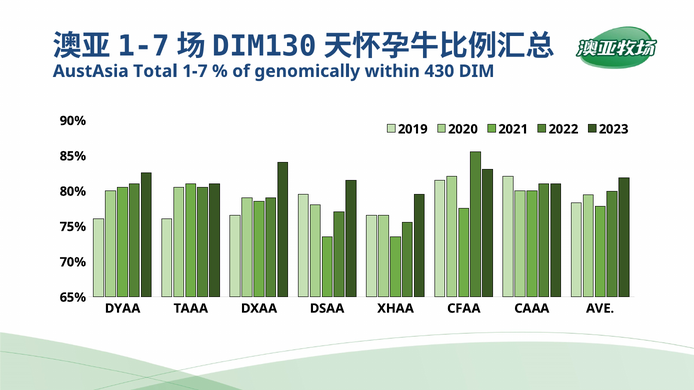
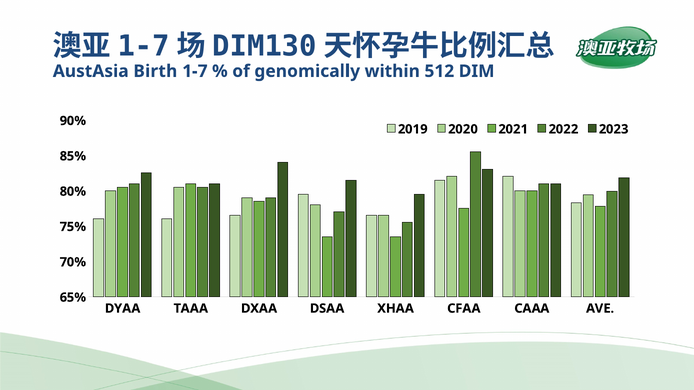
Total: Total -> Birth (155, 71)
430: 430 -> 512 (439, 71)
